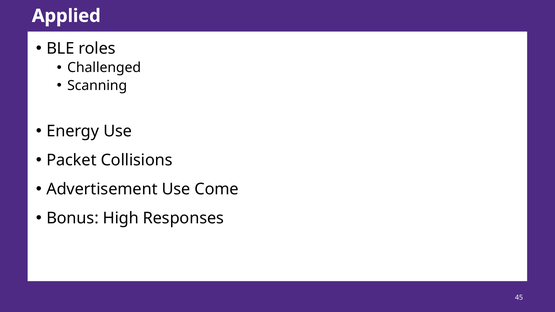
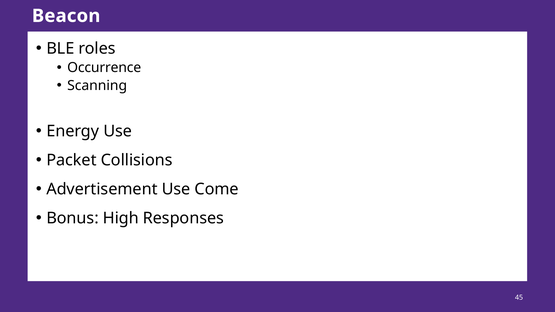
Applied: Applied -> Beacon (66, 16)
Challenged: Challenged -> Occurrence (104, 68)
